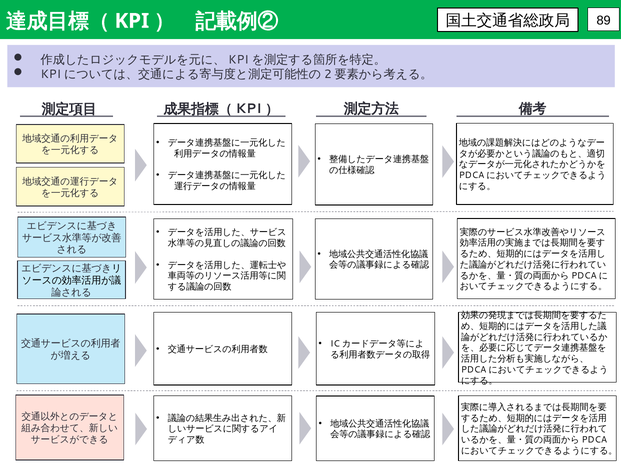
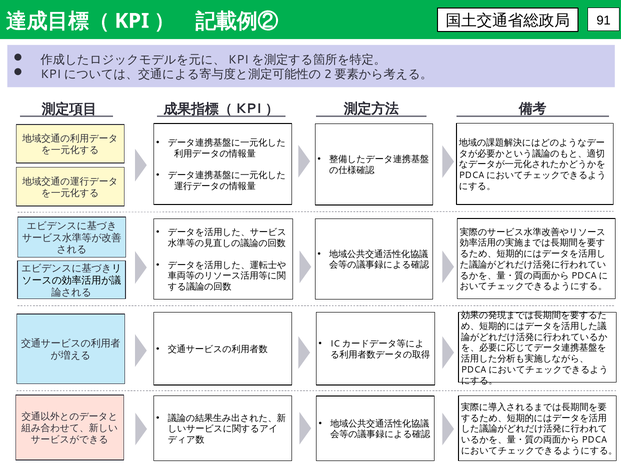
89: 89 -> 91 (604, 20)
